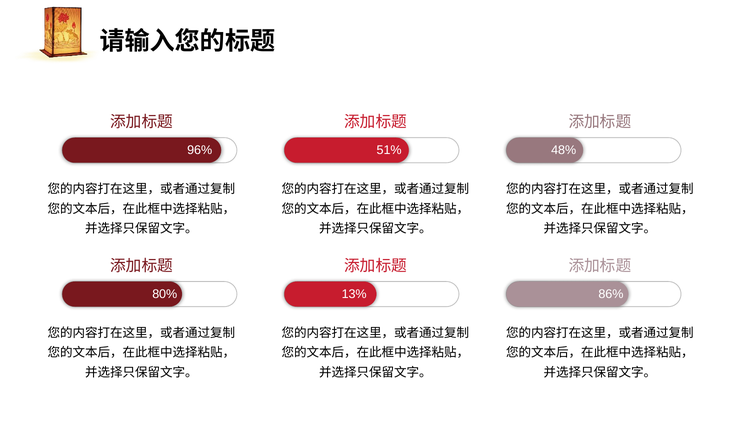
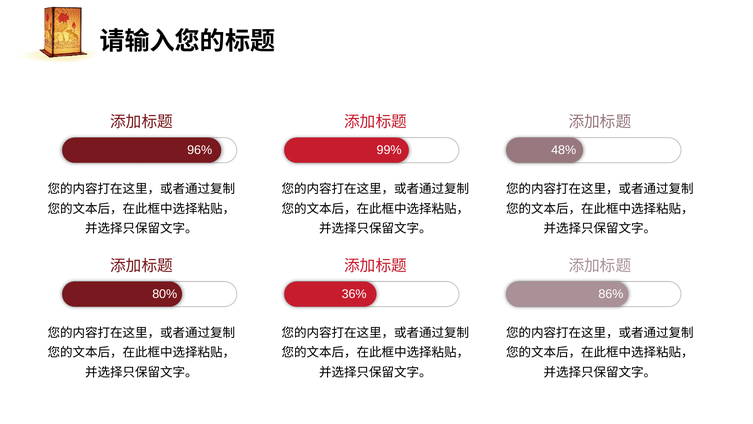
51%: 51% -> 99% (389, 150)
13%: 13% -> 36% (354, 294)
